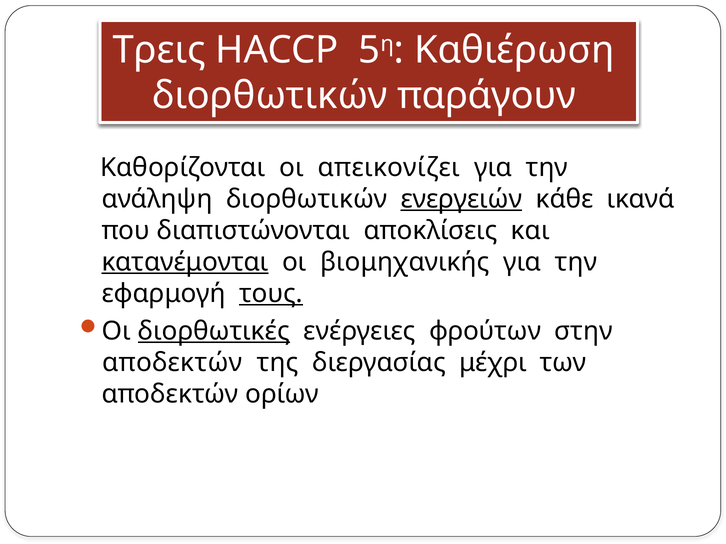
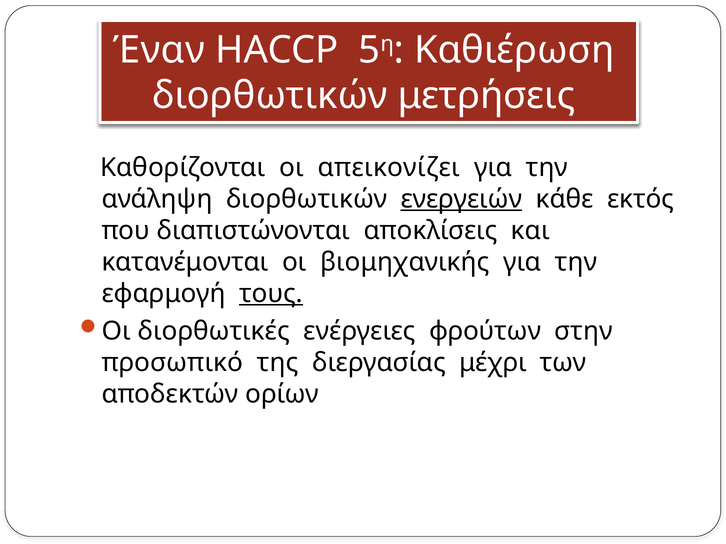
Τρεις: Τρεις -> Έναν (159, 50)
παράγουν: παράγουν -> μετρήσεις (486, 96)
ικανά: ικανά -> εκτός (641, 199)
κατανέμονται underline: present -> none (185, 262)
διορθωτικές underline: present -> none (214, 331)
αποδεκτών: αποδεκτών -> προσωπικό (172, 363)
